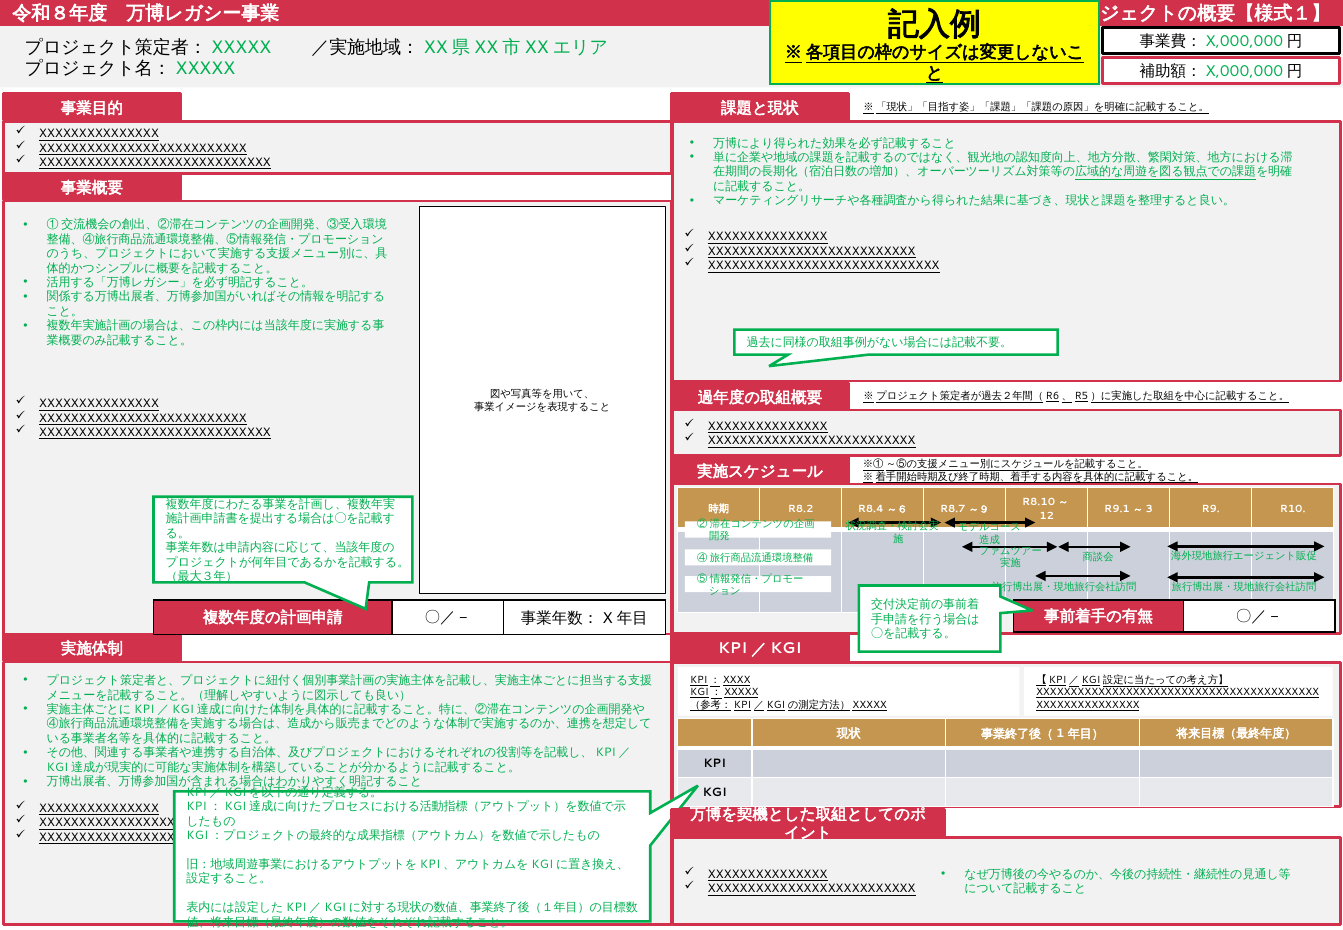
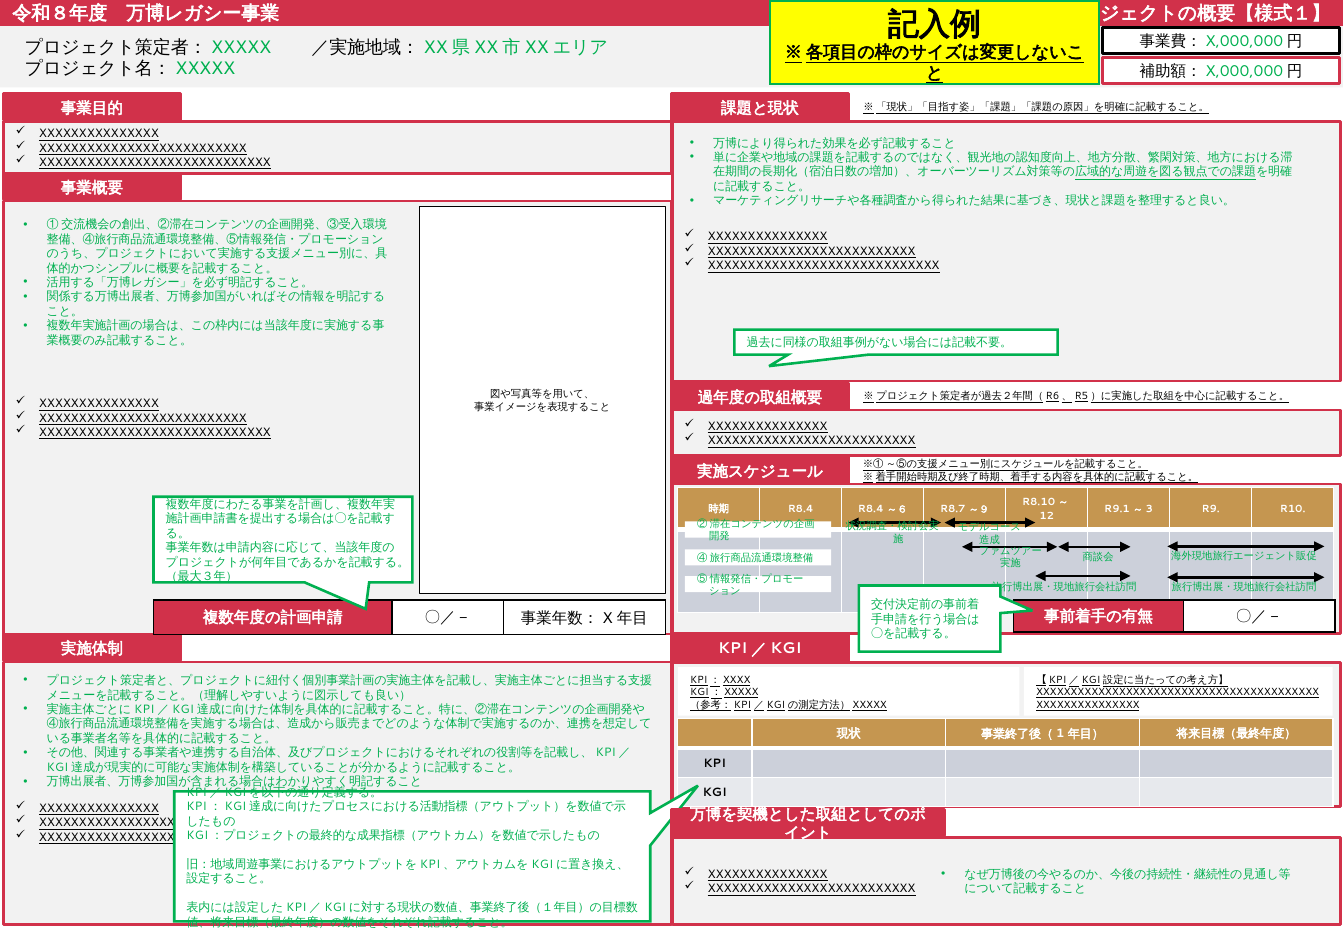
R8.2: R8.2 -> R8.4 (801, 509)
